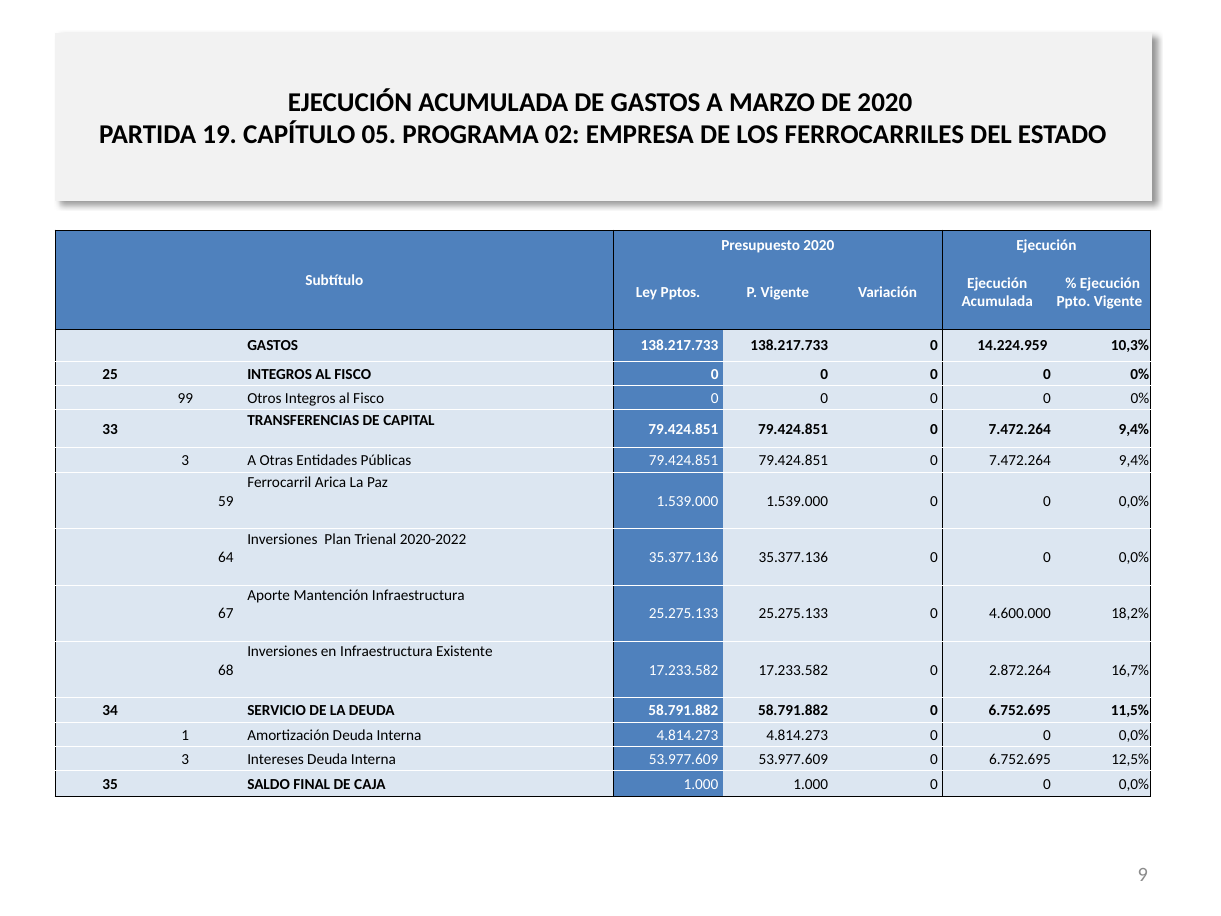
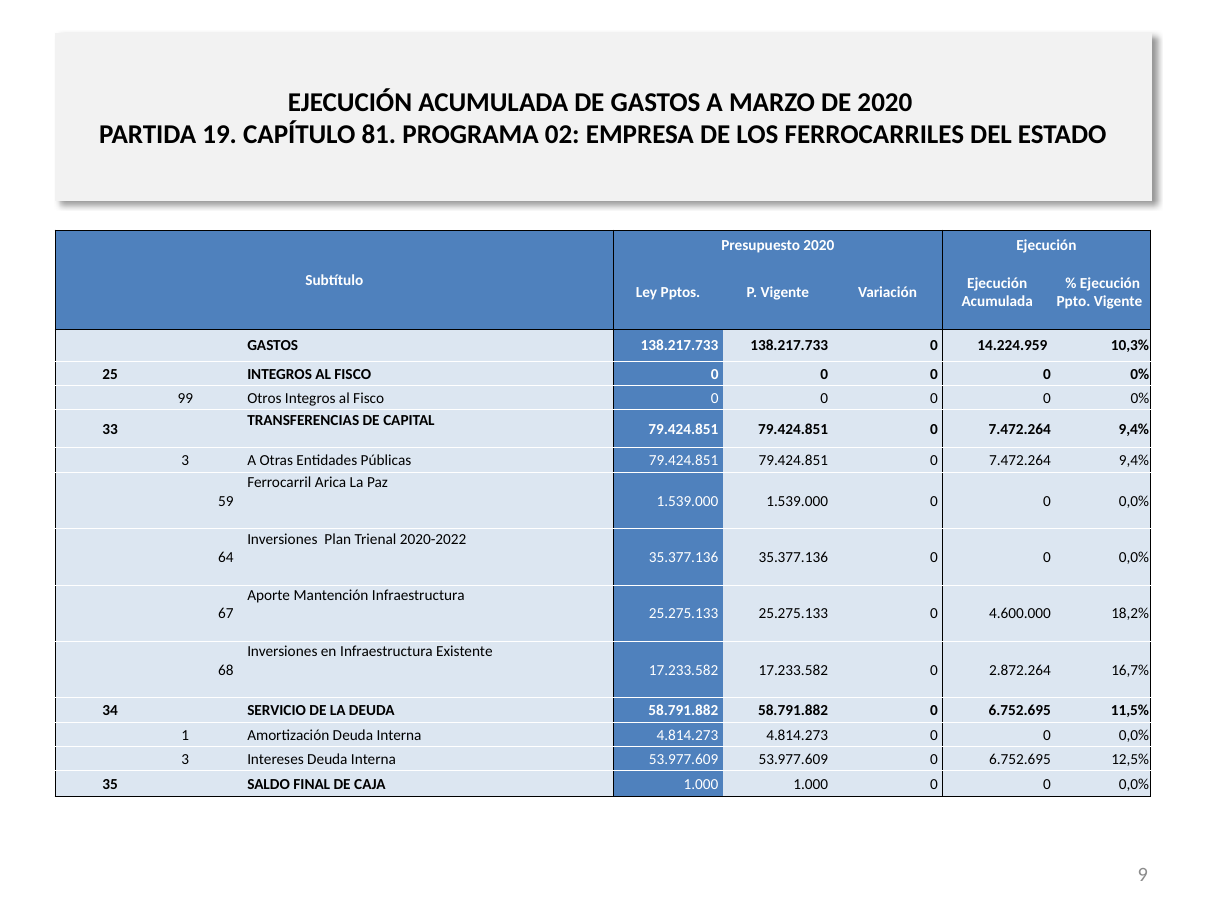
05: 05 -> 81 (379, 135)
